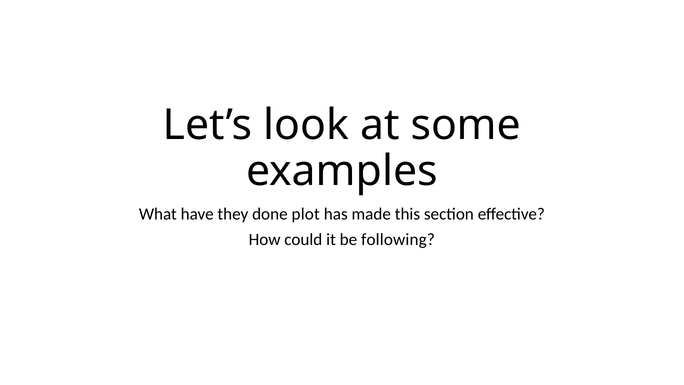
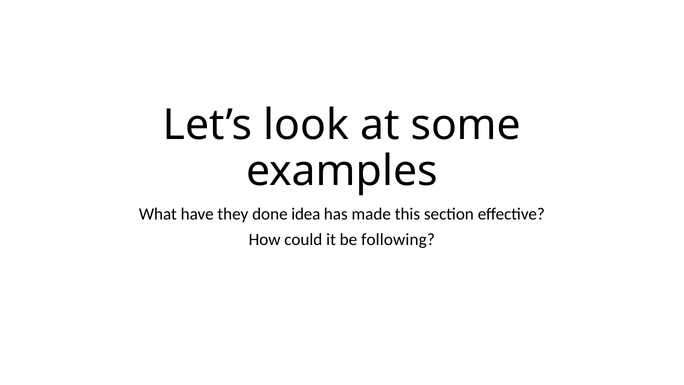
plot: plot -> idea (306, 214)
